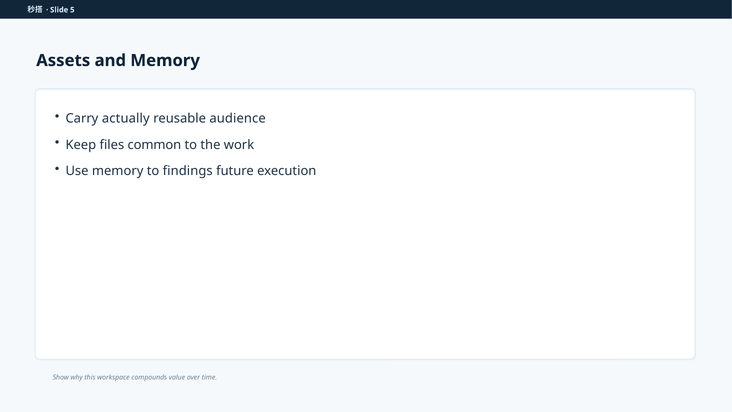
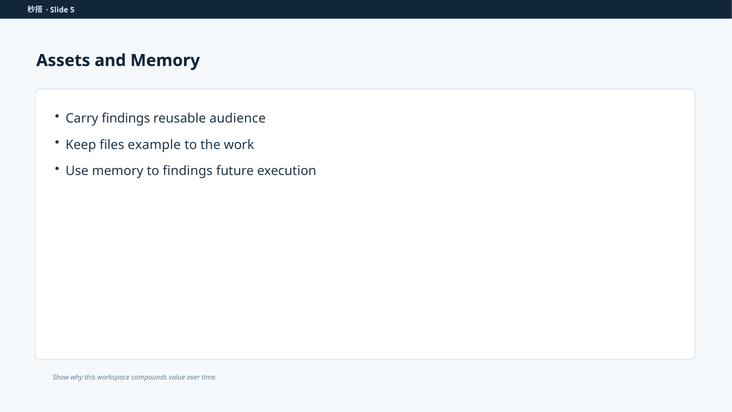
Carry actually: actually -> findings (126, 118)
common: common -> example (154, 145)
